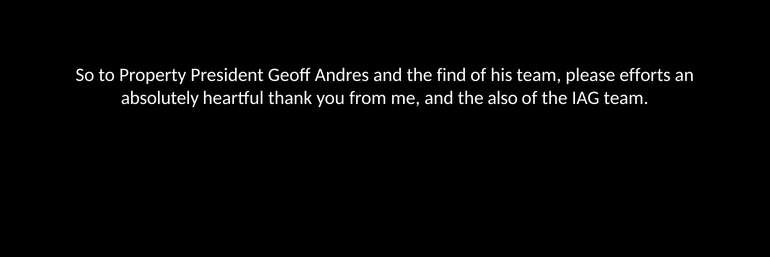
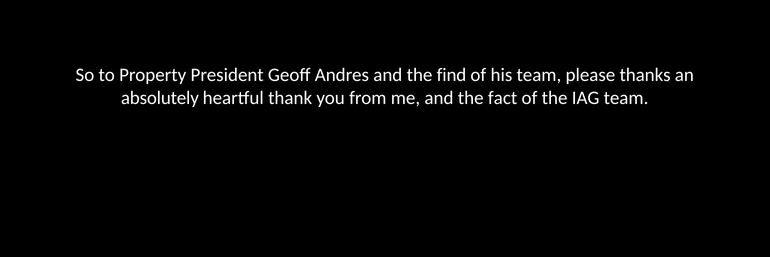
efforts: efforts -> thanks (645, 75)
also: also -> fact (503, 98)
